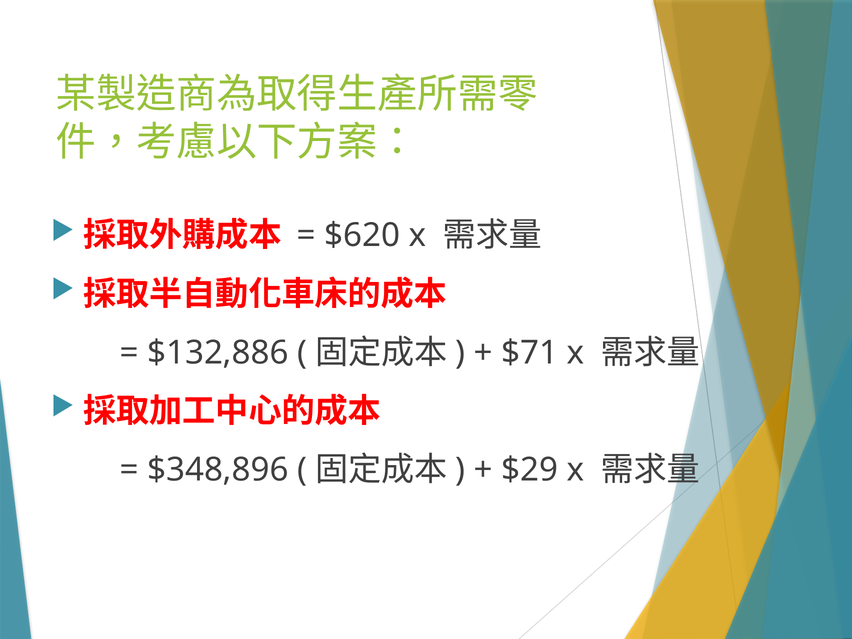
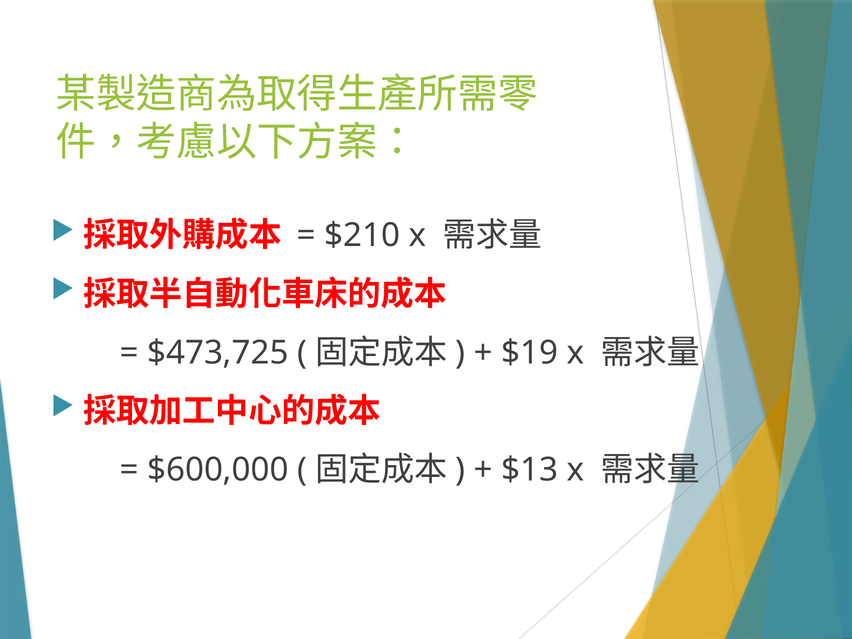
$620: $620 -> $210 (362, 236)
$132,886: $132,886 -> $473,725 (218, 353)
$71: $71 -> $19 (530, 353)
$348,896: $348,896 -> $600,000 (218, 470)
$29: $29 -> $13 (530, 470)
